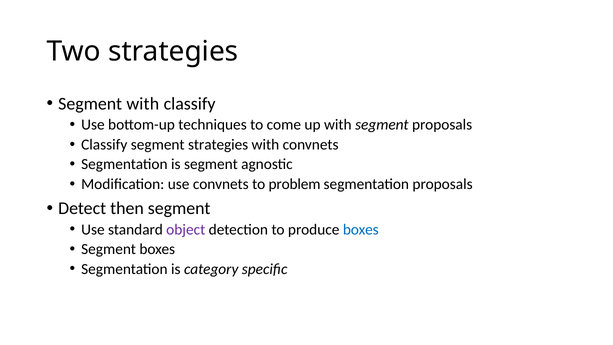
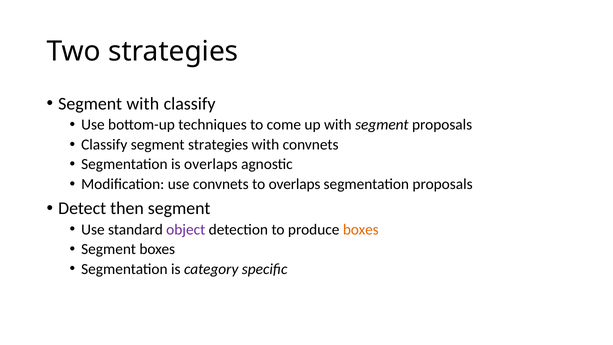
is segment: segment -> overlaps (211, 164)
to problem: problem -> overlaps (295, 184)
boxes colour: blue -> orange (361, 229)
